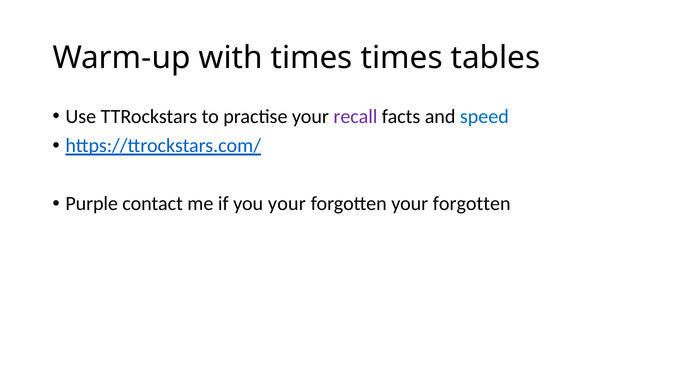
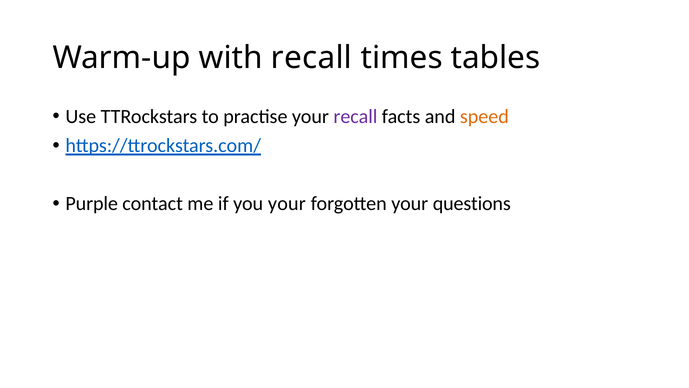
with times: times -> recall (311, 58)
speed colour: blue -> orange (484, 116)
forgotten your forgotten: forgotten -> questions (472, 204)
